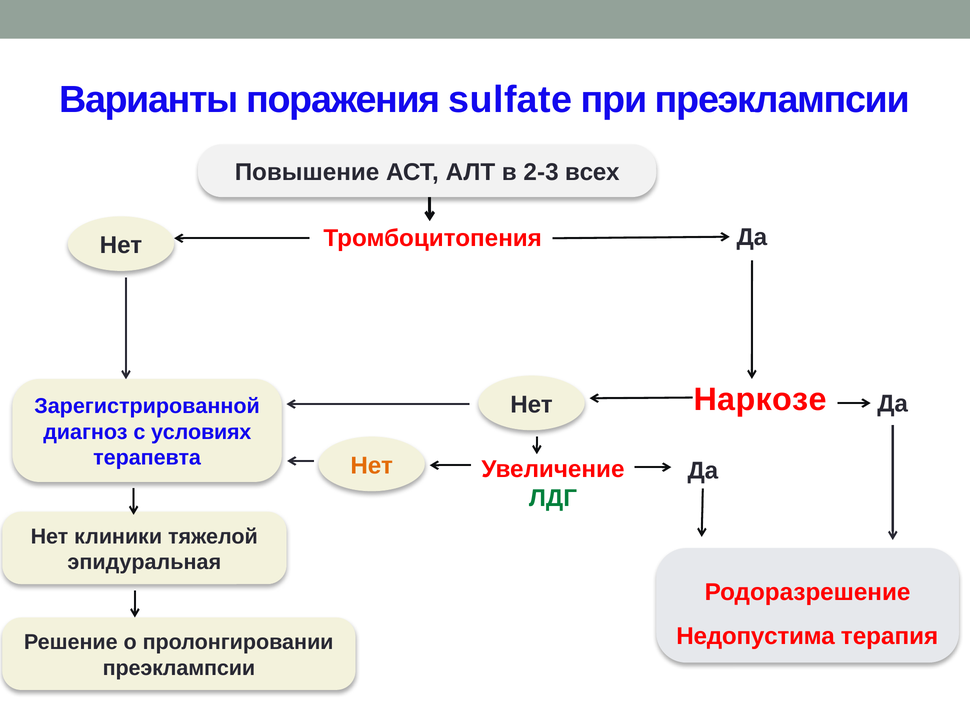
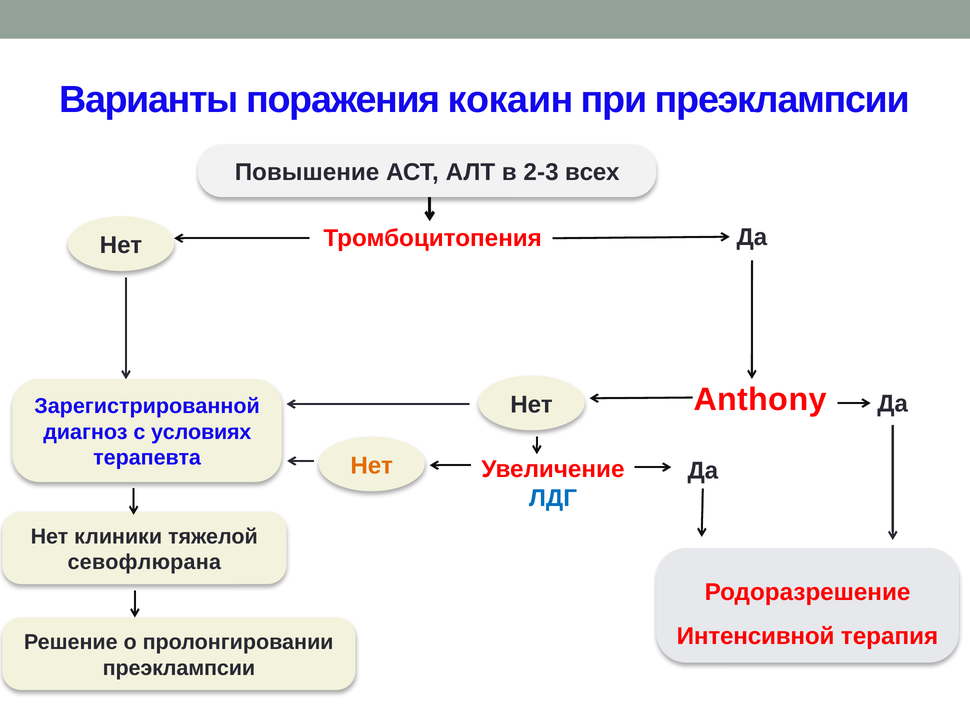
sulfate: sulfate -> кокаин (511, 100)
Наркозе: Наркозе -> Anthony (760, 399)
ЛДГ colour: green -> blue (553, 498)
эпидуральная: эпидуральная -> севофлюрана (144, 562)
Недопустима: Недопустима -> Интенсивной (756, 636)
